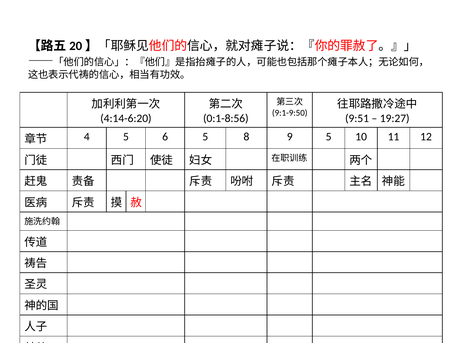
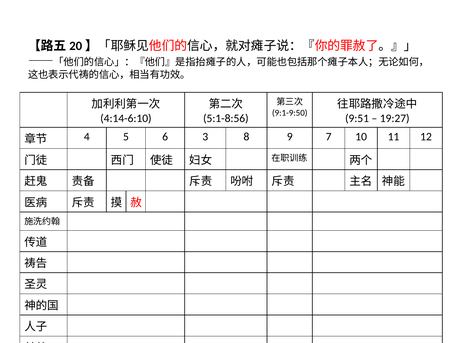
4:14-6:20: 4:14-6:20 -> 4:14-6:10 (126, 118)
0:1-8:56: 0:1-8:56 -> 5:1-8:56 (226, 118)
6 5: 5 -> 3 (205, 137)
9 5: 5 -> 7 (329, 137)
